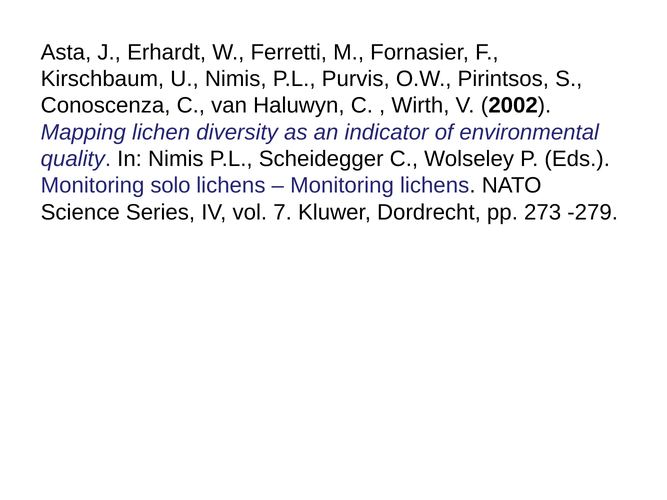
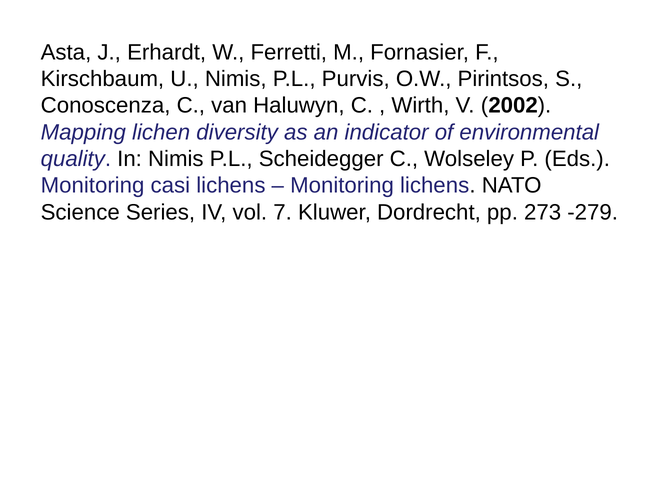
solo: solo -> casi (170, 186)
